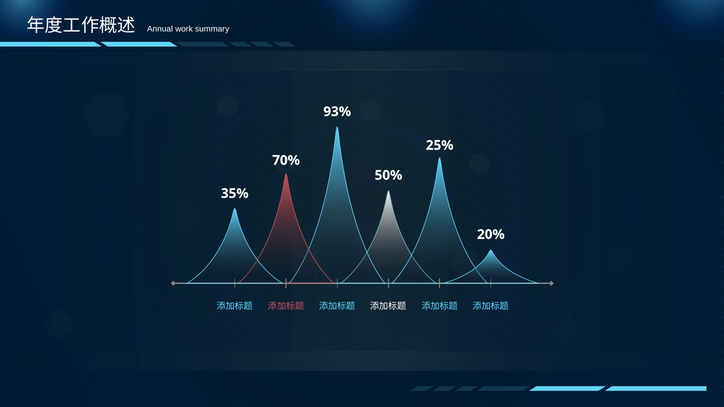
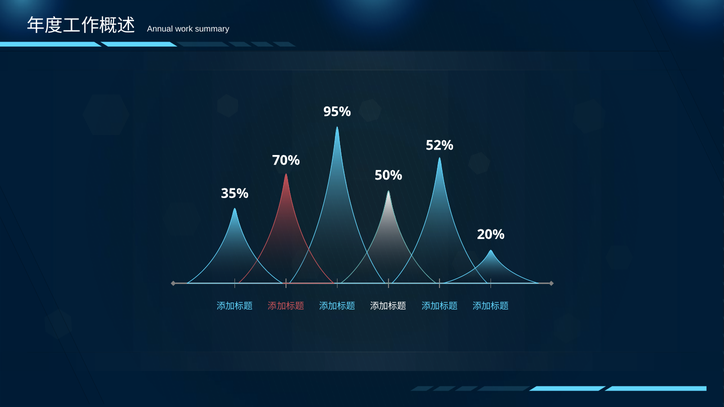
93%: 93% -> 95% (337, 112)
25%: 25% -> 52% (440, 145)
